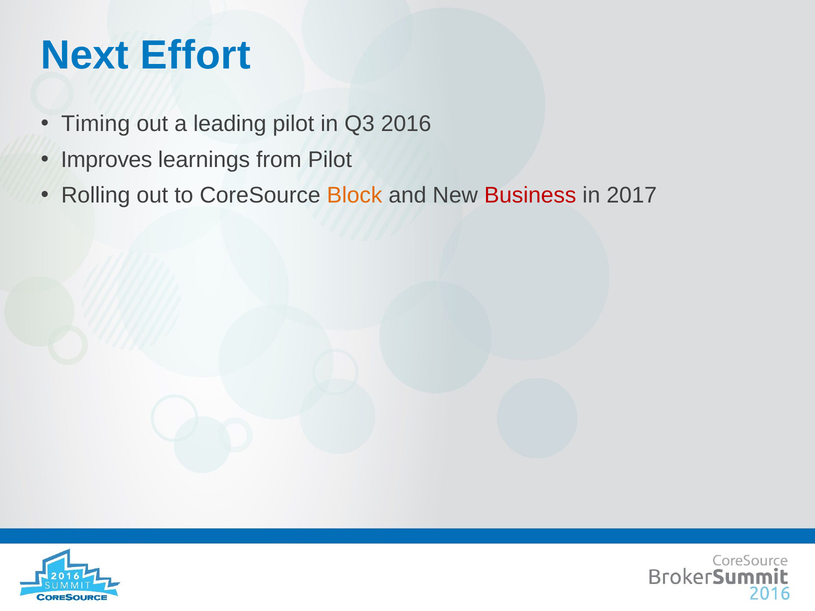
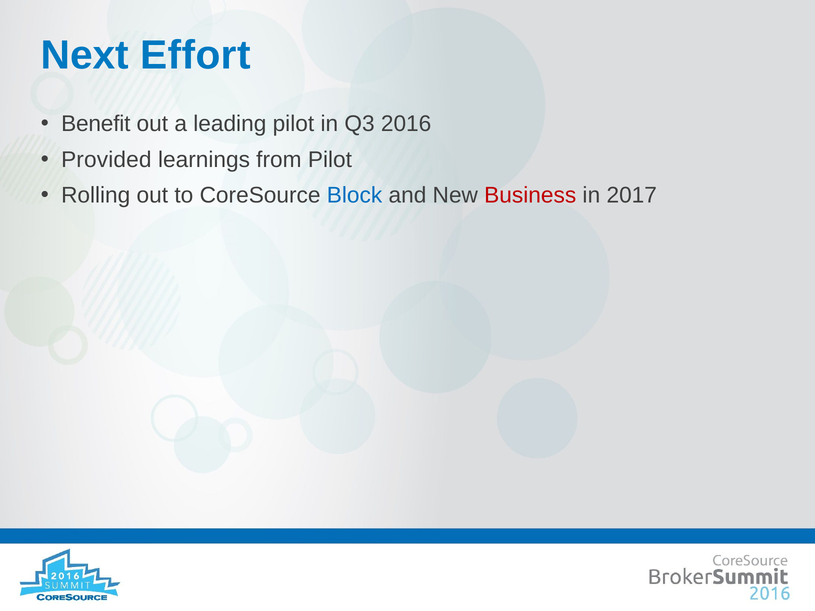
Timing: Timing -> Benefit (96, 124)
Improves: Improves -> Provided (106, 160)
Block colour: orange -> blue (355, 195)
